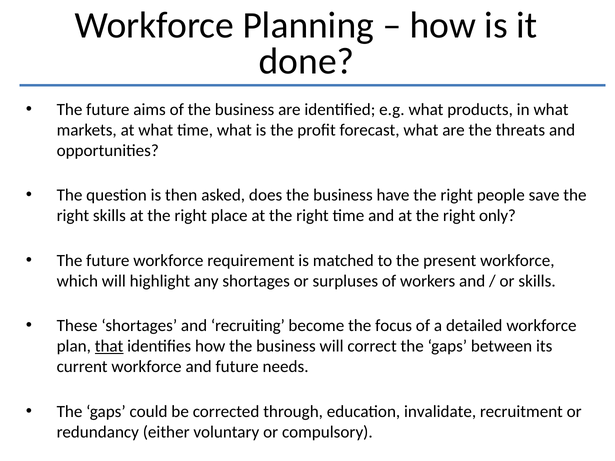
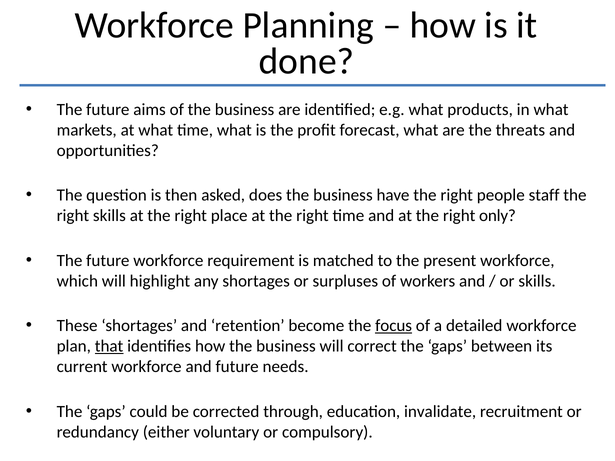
save: save -> staff (544, 195)
recruiting: recruiting -> retention (248, 326)
focus underline: none -> present (394, 326)
